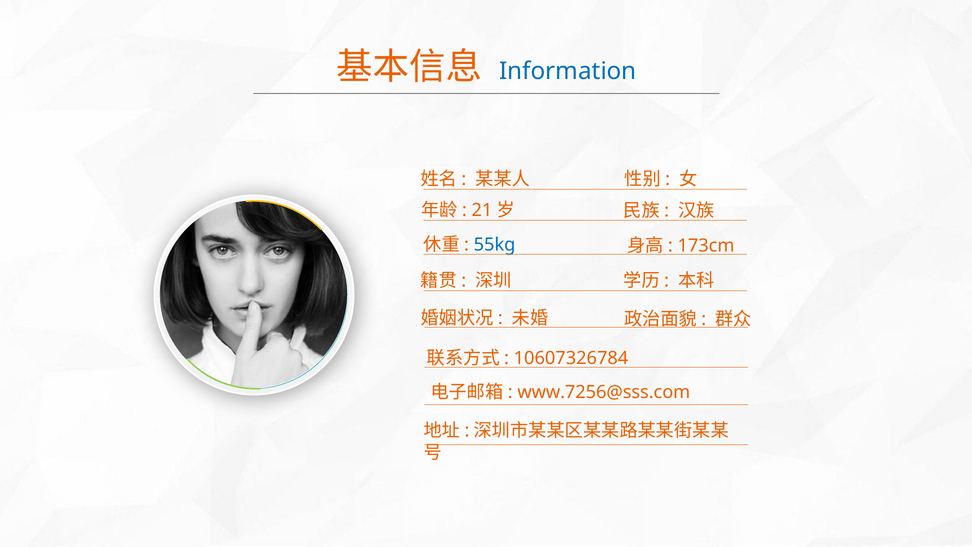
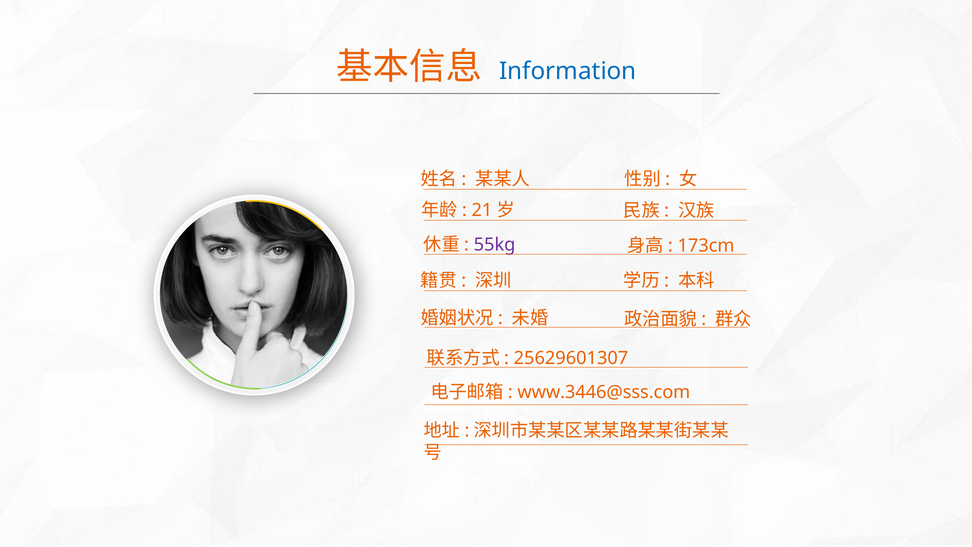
55kg colour: blue -> purple (495, 244)
10607326784: 10607326784 -> 25629601307 (571, 358)
www.7256@sss.com: www.7256@sss.com -> www.3446@sss.com (604, 392)
